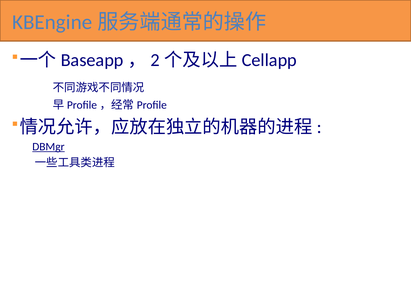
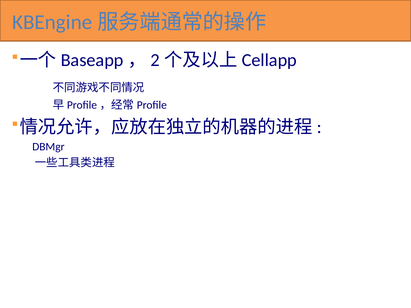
DBMgr underline: present -> none (48, 147)
